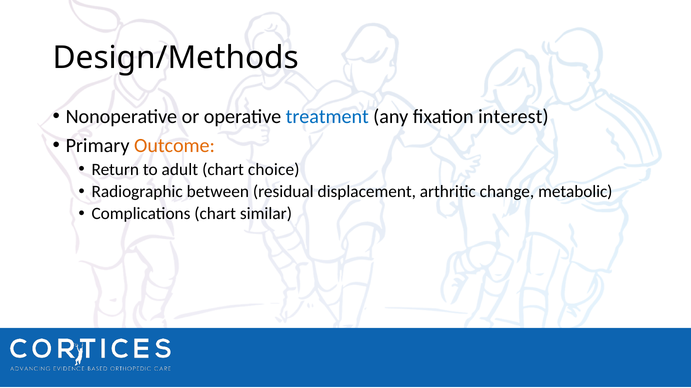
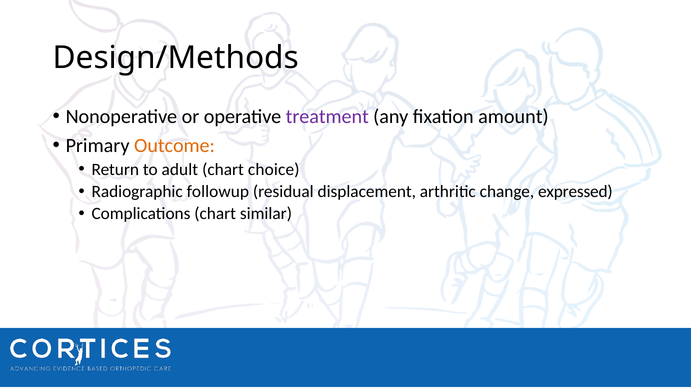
treatment colour: blue -> purple (327, 117)
interest: interest -> amount (513, 117)
between: between -> followup (218, 192)
metabolic: metabolic -> expressed (575, 192)
